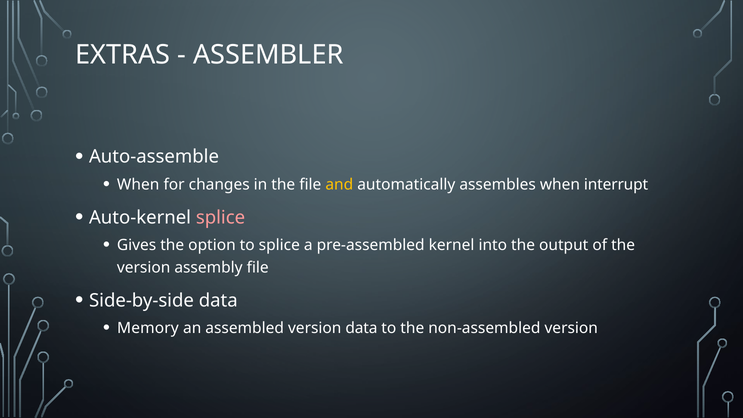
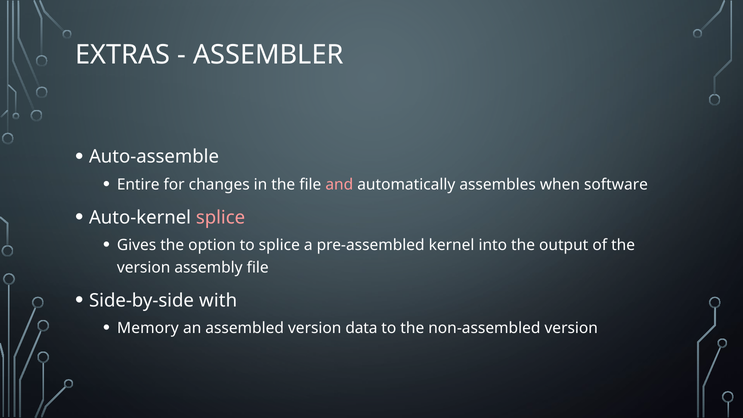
When: When -> Entire (138, 185)
and colour: yellow -> pink (339, 185)
interrupt: interrupt -> software (616, 185)
Side-by-side data: data -> with (218, 300)
